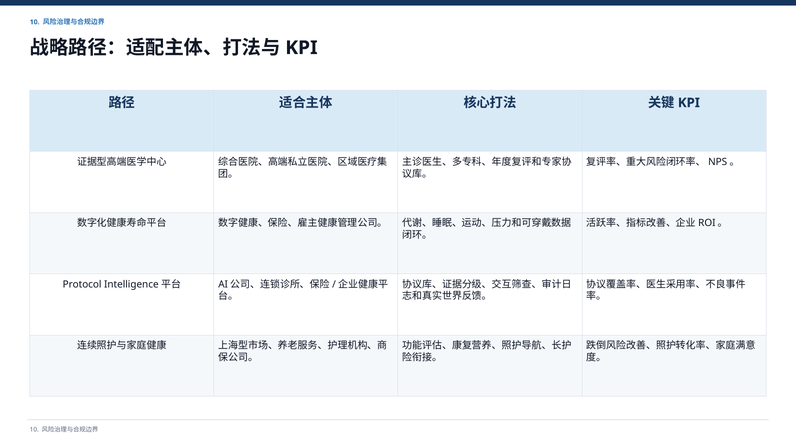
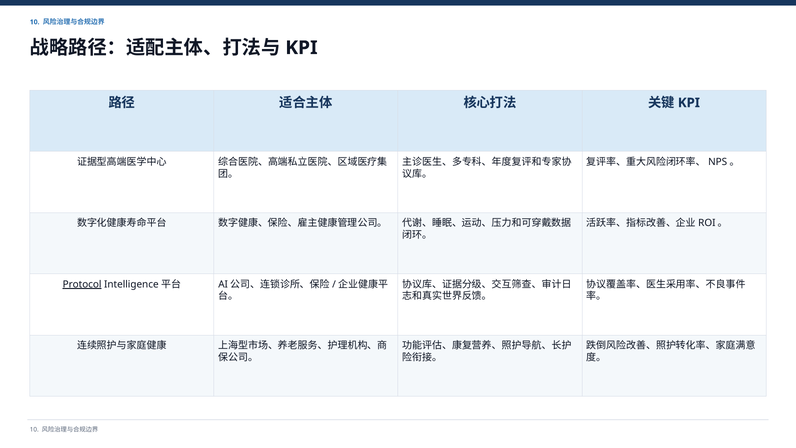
Protocol underline: none -> present (82, 284)
